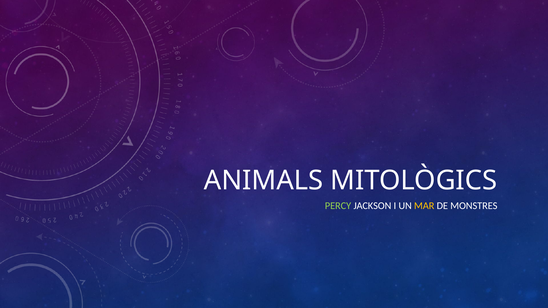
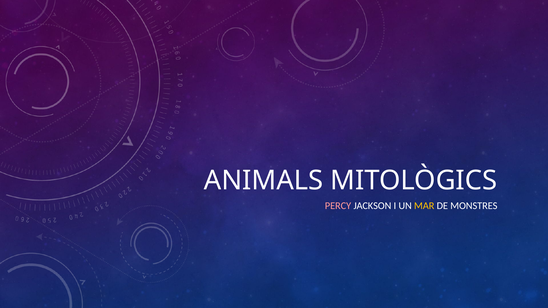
PERCY colour: light green -> pink (338, 206)
